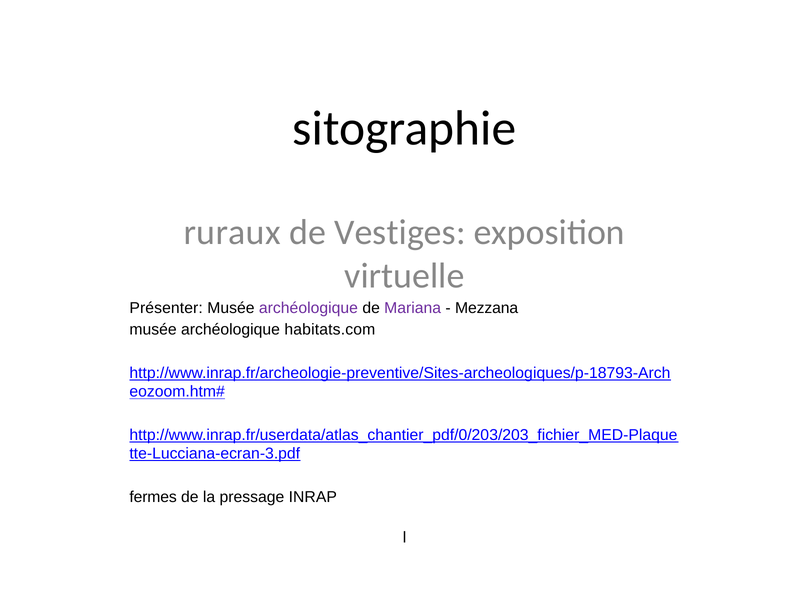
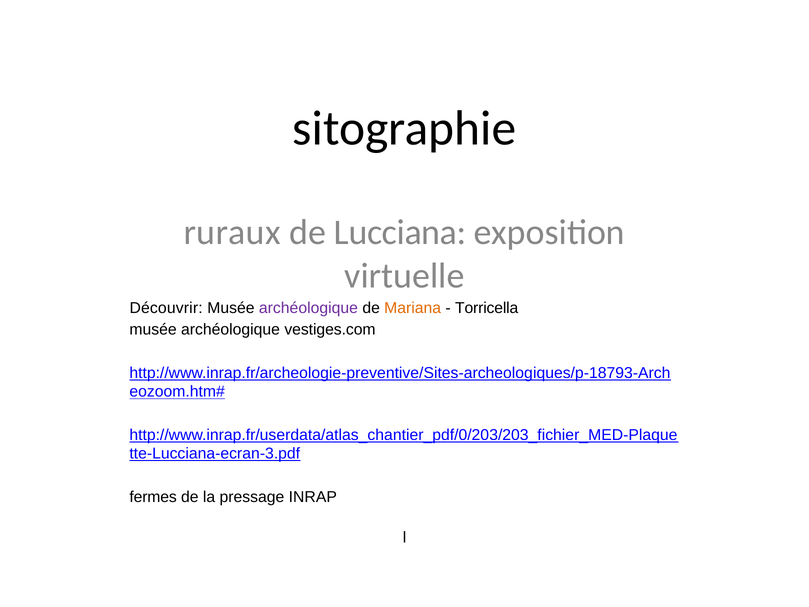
Vestiges: Vestiges -> Lucciana (400, 232)
Présenter: Présenter -> Découvrir (166, 308)
Mariana colour: purple -> orange (413, 308)
Mezzana: Mezzana -> Torricella (487, 308)
habitats.com: habitats.com -> vestiges.com (330, 330)
